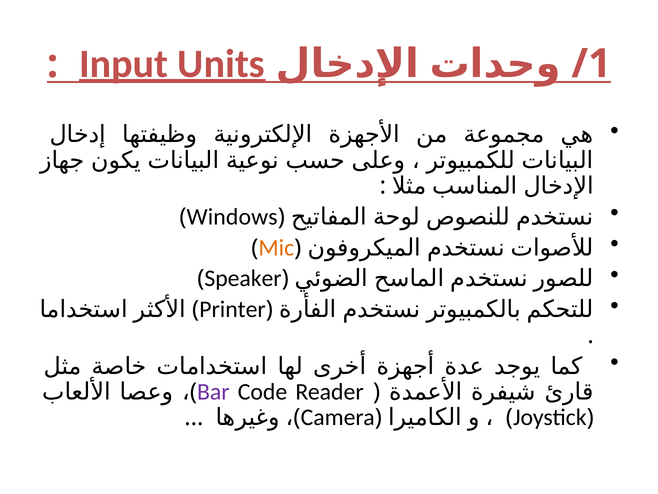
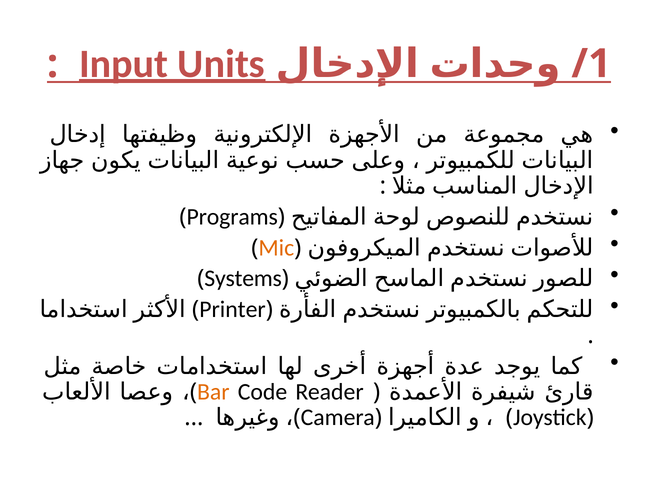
Windows: Windows -> Programs (232, 217)
Speaker: Speaker -> Systems (243, 278)
Bar colour: purple -> orange (213, 391)
